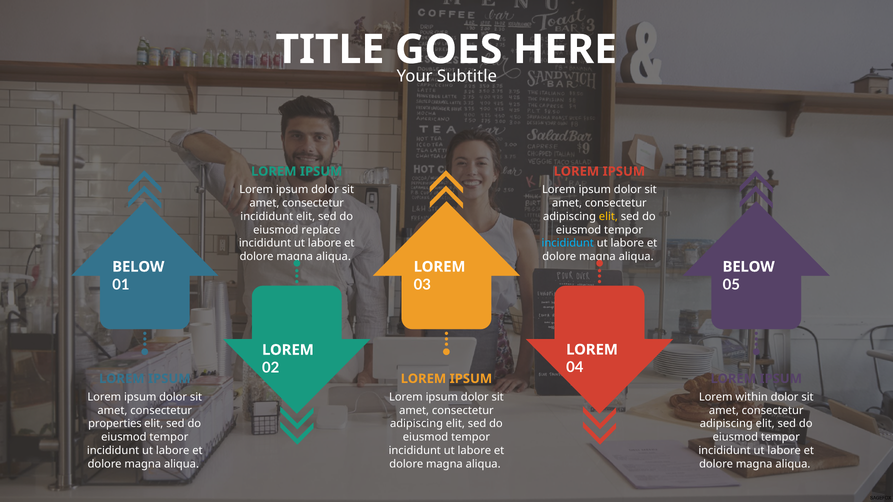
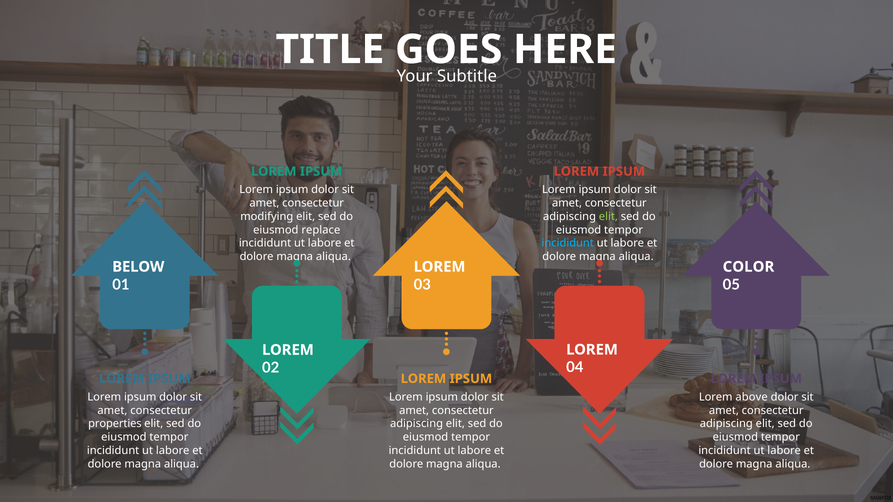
incididunt: incididunt -> modifying (267, 217)
elit colour: yellow -> light green (608, 217)
BELOW: BELOW -> COLOR (748, 267)
within: within -> above (752, 397)
